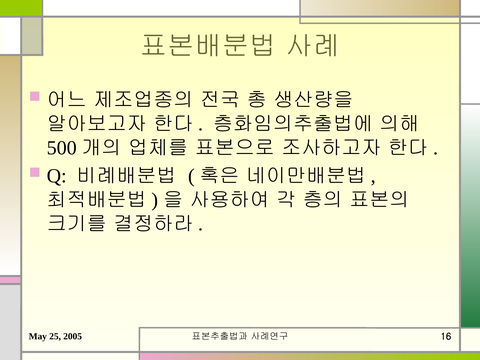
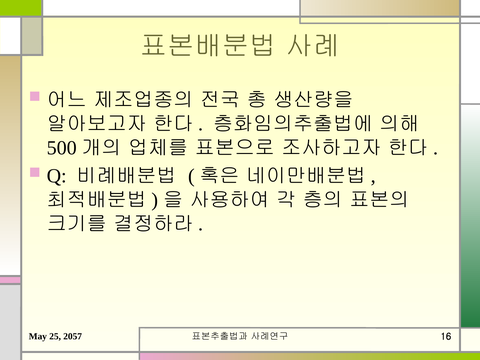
2005: 2005 -> 2057 (73, 336)
